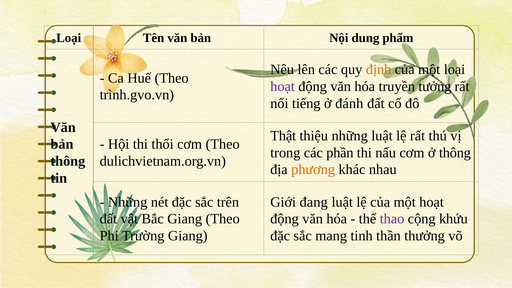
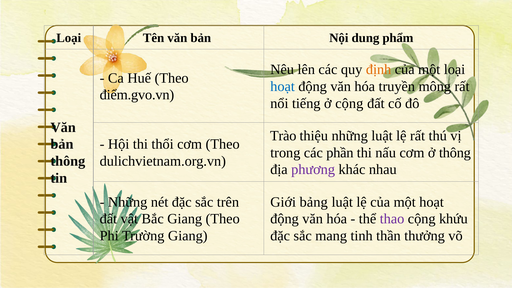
hoạt colour: purple -> blue (283, 86)
tưởng: tưởng -> mông (435, 86)
trình.gvo.vn: trình.gvo.vn -> điểm.gvo.vn (137, 95)
ở đánh: đánh -> cộng (349, 103)
Thật: Thật -> Trào (283, 136)
phương colour: orange -> purple (313, 170)
đang: đang -> bảng (314, 202)
